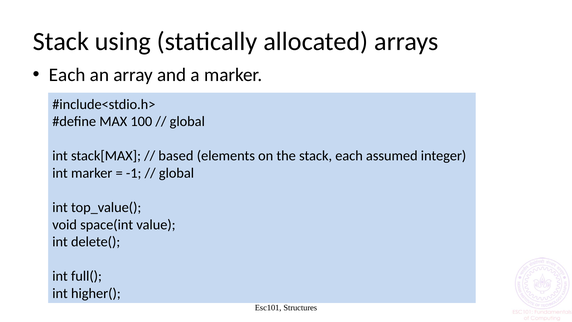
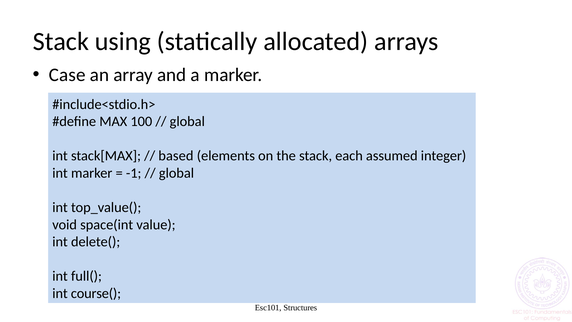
Each: Each -> Case (67, 75)
higher(: higher( -> course( (96, 293)
